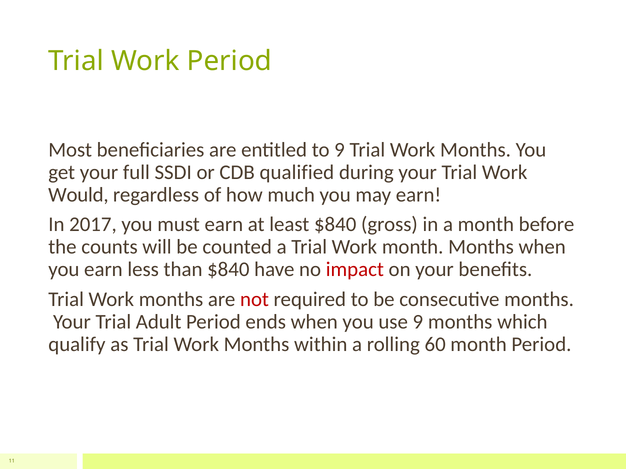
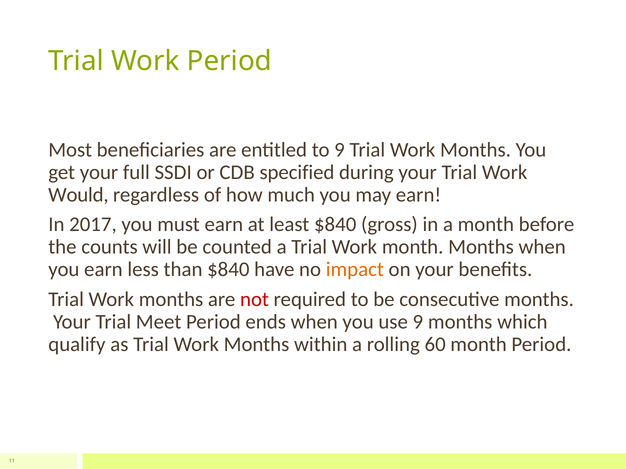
qualified: qualified -> specified (297, 172)
impact colour: red -> orange (355, 270)
Adult: Adult -> Meet (159, 322)
